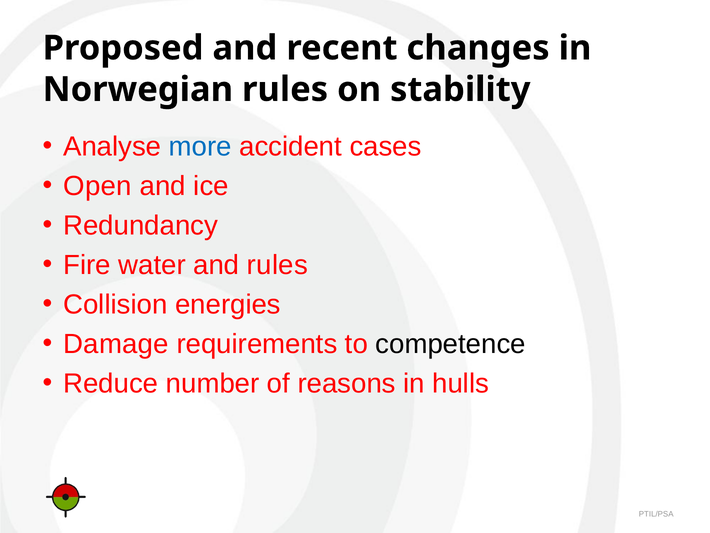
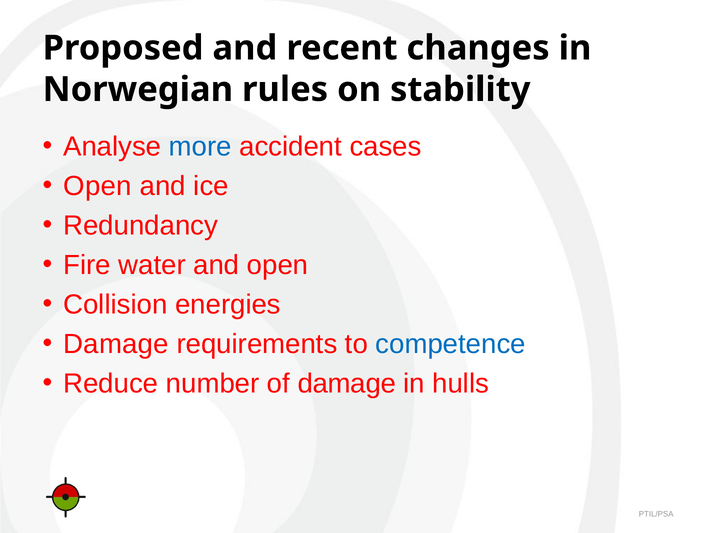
and rules: rules -> open (278, 265)
competence colour: black -> blue (451, 344)
of reasons: reasons -> damage (347, 383)
